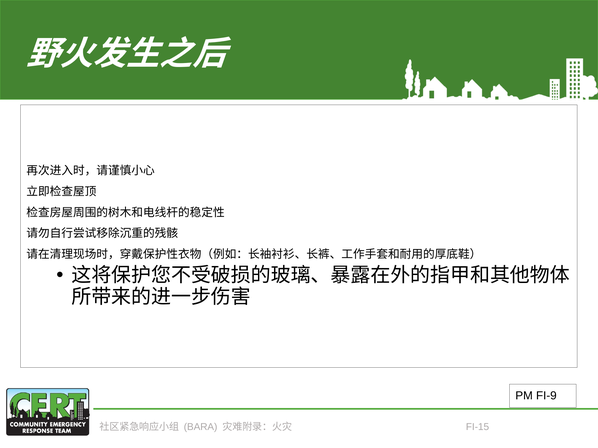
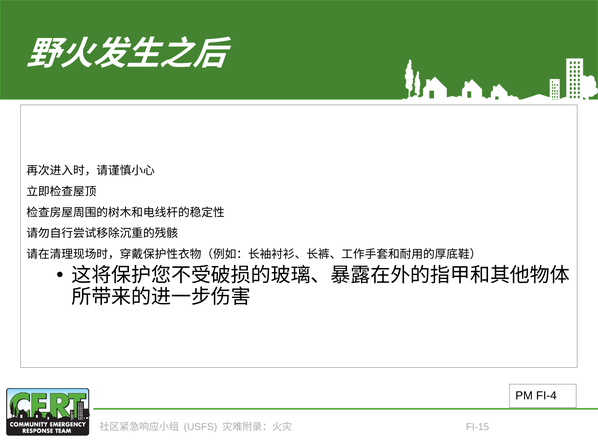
FI-9: FI-9 -> FI-4 (546, 396)
BARA: BARA -> USFS (201, 427)
